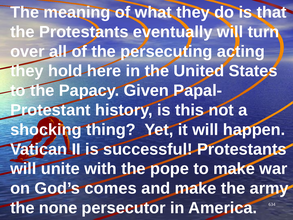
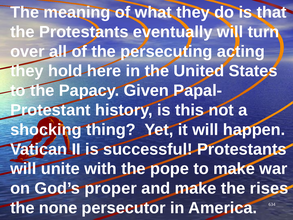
comes: comes -> proper (111, 188)
army: army -> rises (269, 188)
